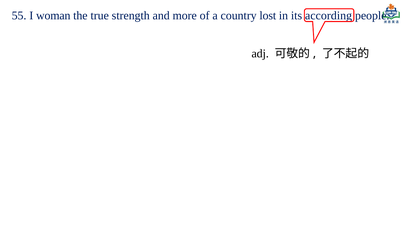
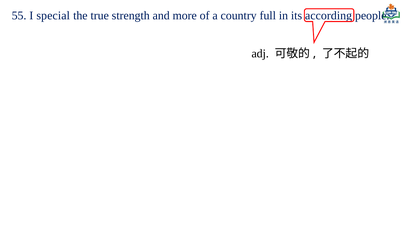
woman: woman -> special (53, 16)
lost: lost -> full (268, 16)
